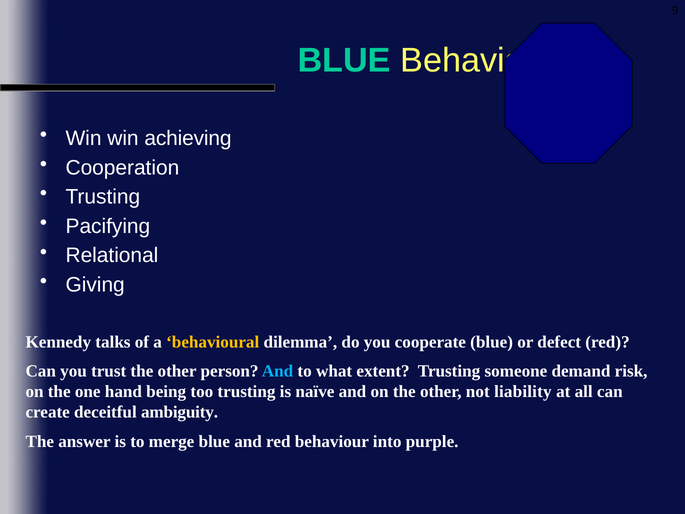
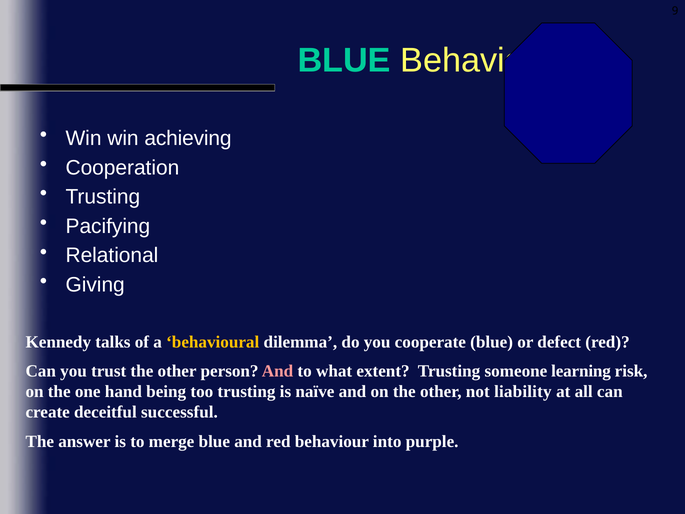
And colour: light blue -> pink (278, 371)
demand: demand -> learning (581, 371)
ambiguity: ambiguity -> successful (179, 412)
